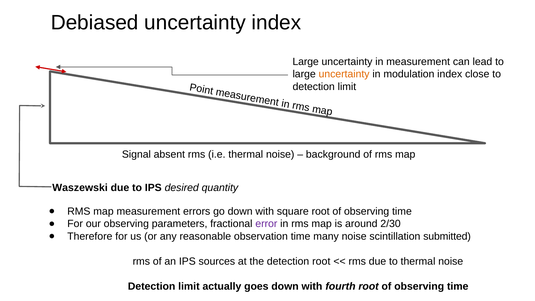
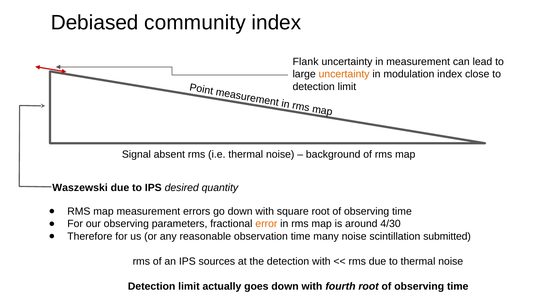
Debiased uncertainty: uncertainty -> community (195, 22)
Large: Large -> Flank (306, 62)
error colour: purple -> orange (266, 224)
2/30: 2/30 -> 4/30 (391, 224)
detection root: root -> with (321, 261)
